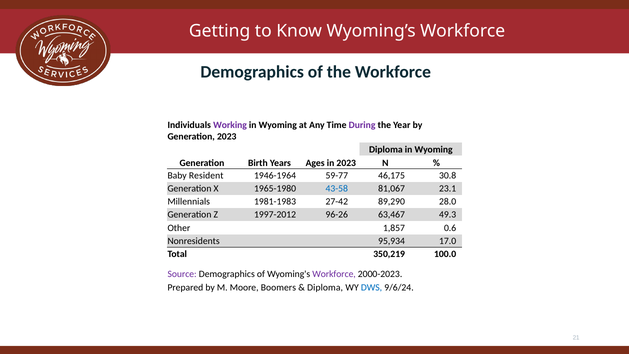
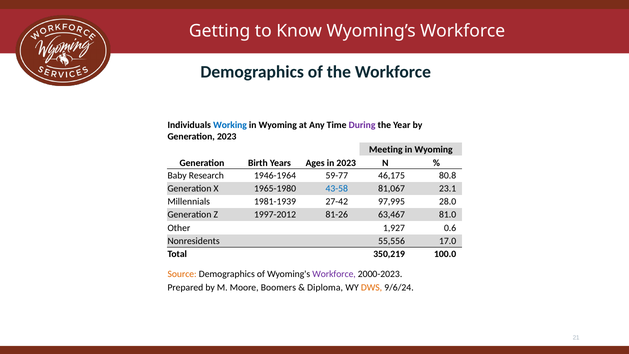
Working colour: purple -> blue (230, 125)
Diploma: Diploma -> Meeting (386, 150)
Resident: Resident -> Research (206, 175)
30.8: 30.8 -> 80.8 (448, 175)
1981-1983: 1981-1983 -> 1981-1939 (275, 202)
89,290: 89,290 -> 97,995 (392, 202)
96-26: 96-26 -> 81-26 (337, 215)
49.3: 49.3 -> 81.0 (448, 215)
1,857: 1,857 -> 1,927 (394, 228)
95,934: 95,934 -> 55,556 (392, 241)
Source colour: purple -> orange (182, 274)
DWS colour: blue -> orange (372, 287)
